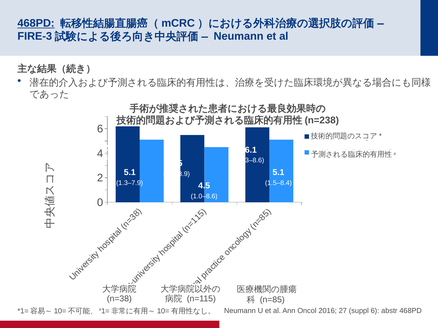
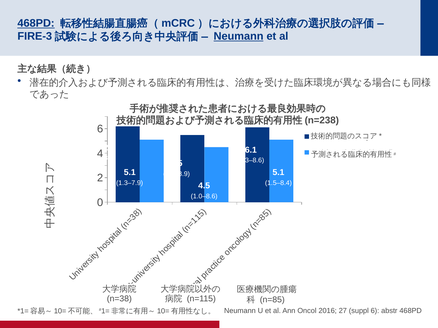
Neumann underline: none -> present (239, 36)
